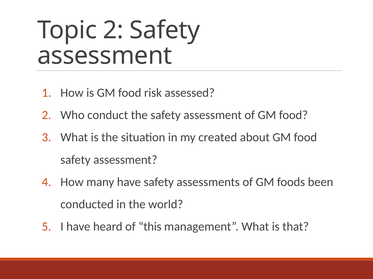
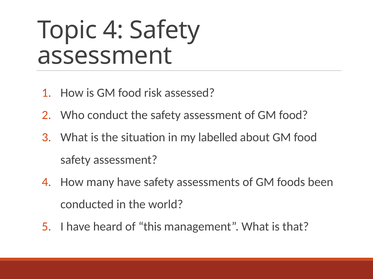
Topic 2: 2 -> 4 (113, 30)
created: created -> labelled (218, 138)
